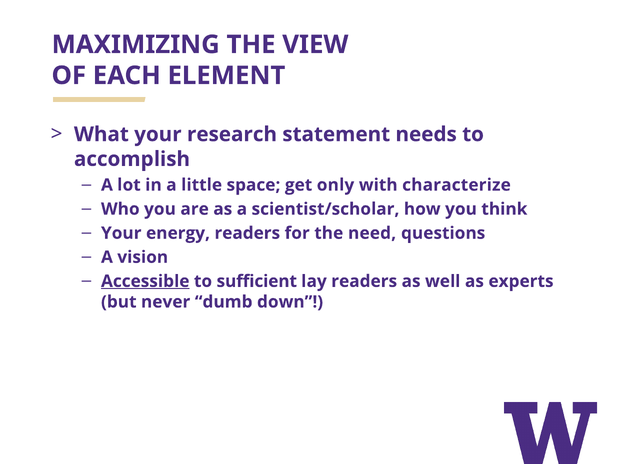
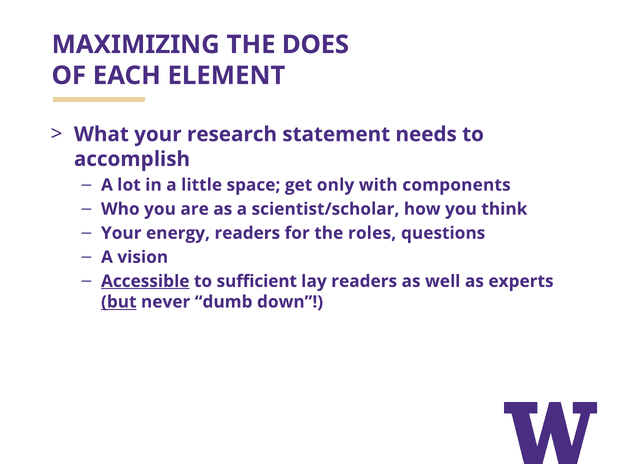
VIEW: VIEW -> DOES (315, 45)
characterize: characterize -> components (456, 185)
need: need -> roles (372, 233)
but underline: none -> present (119, 302)
